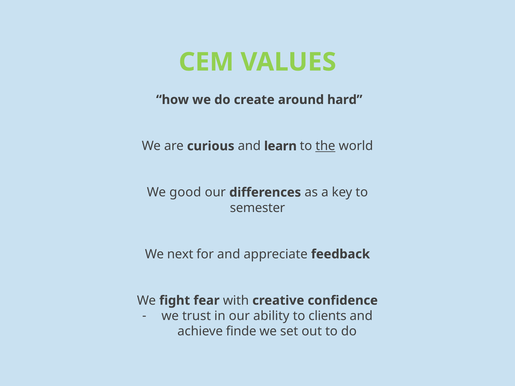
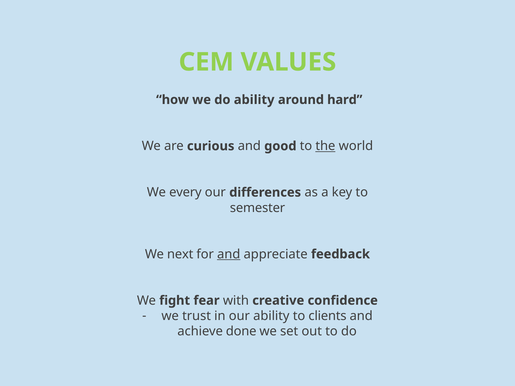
do create: create -> ability (254, 100)
learn: learn -> good (280, 146)
good: good -> every (185, 193)
and underline: none -> present (229, 254)
finde: finde -> done (241, 332)
